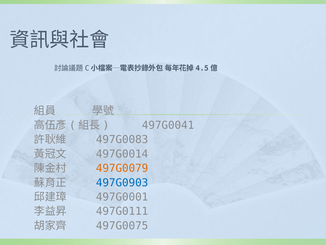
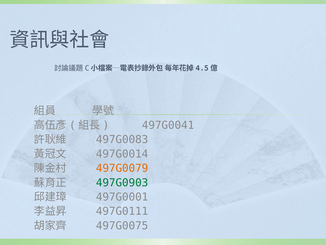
497G0903 colour: blue -> green (122, 182)
